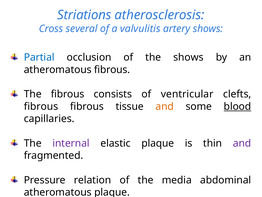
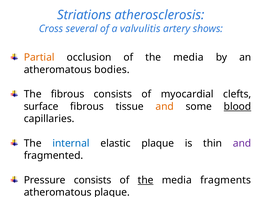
Partial colour: blue -> orange (39, 57)
occlusion of the shows: shows -> media (188, 57)
atheromatous fibrous: fibrous -> bodies (112, 69)
ventricular: ventricular -> myocardial (187, 94)
fibrous: fibrous -> surface (41, 106)
internal colour: purple -> blue (71, 143)
Pressure relation: relation -> consists (93, 180)
the underline: none -> present (146, 180)
abdominal: abdominal -> fragments (226, 180)
